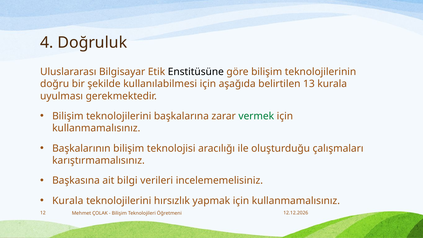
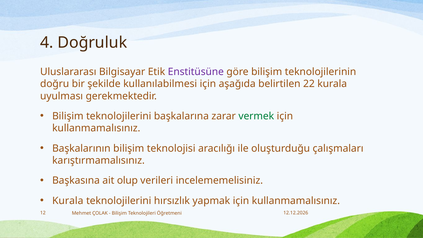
Enstitüsüne colour: black -> purple (196, 72)
13: 13 -> 22 (309, 84)
bilgi: bilgi -> olup (127, 181)
